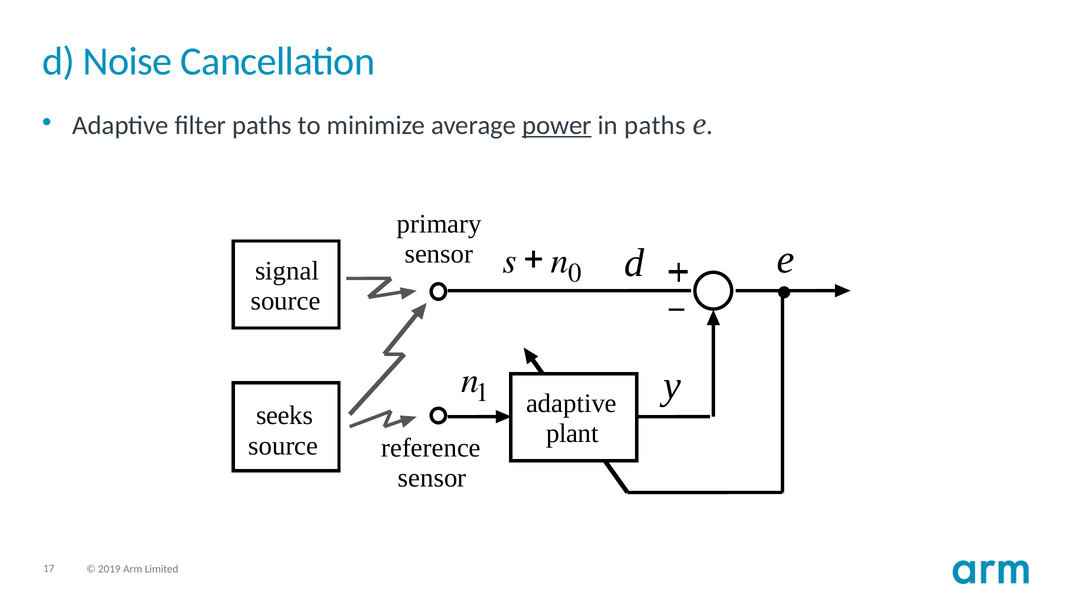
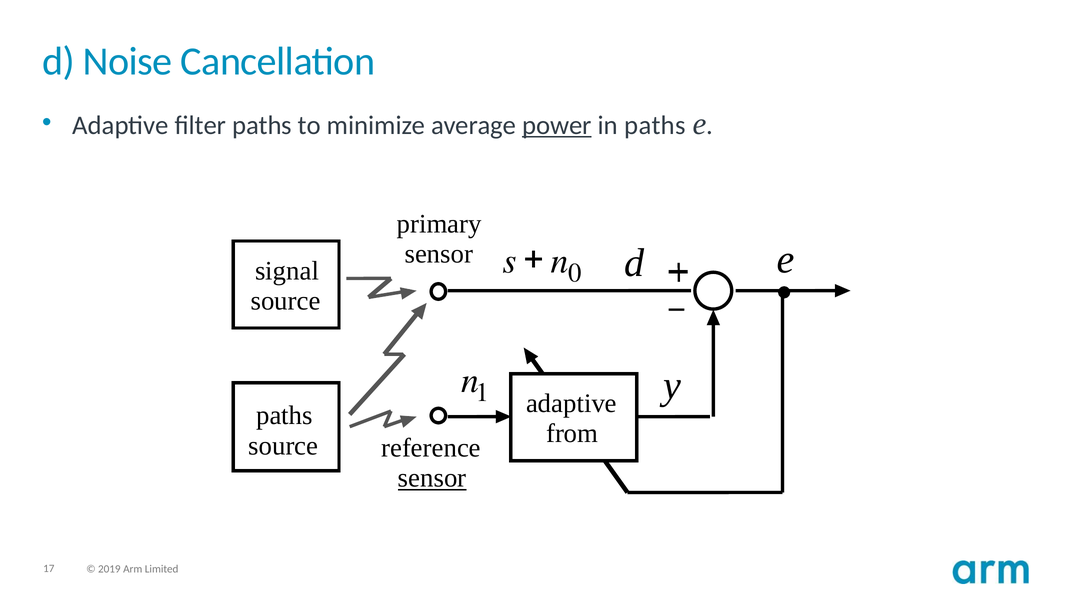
seeks: seeks -> paths (284, 416)
plant: plant -> from (572, 434)
sensor underline: none -> present (432, 478)
